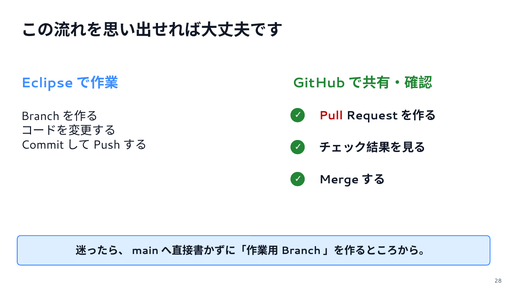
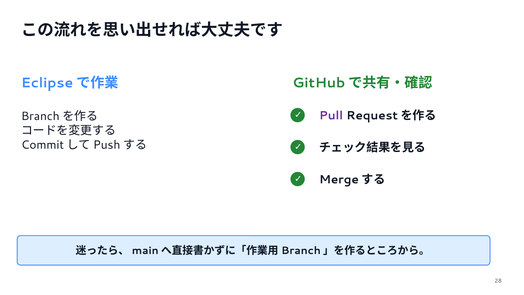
Pull colour: red -> purple (331, 115)
